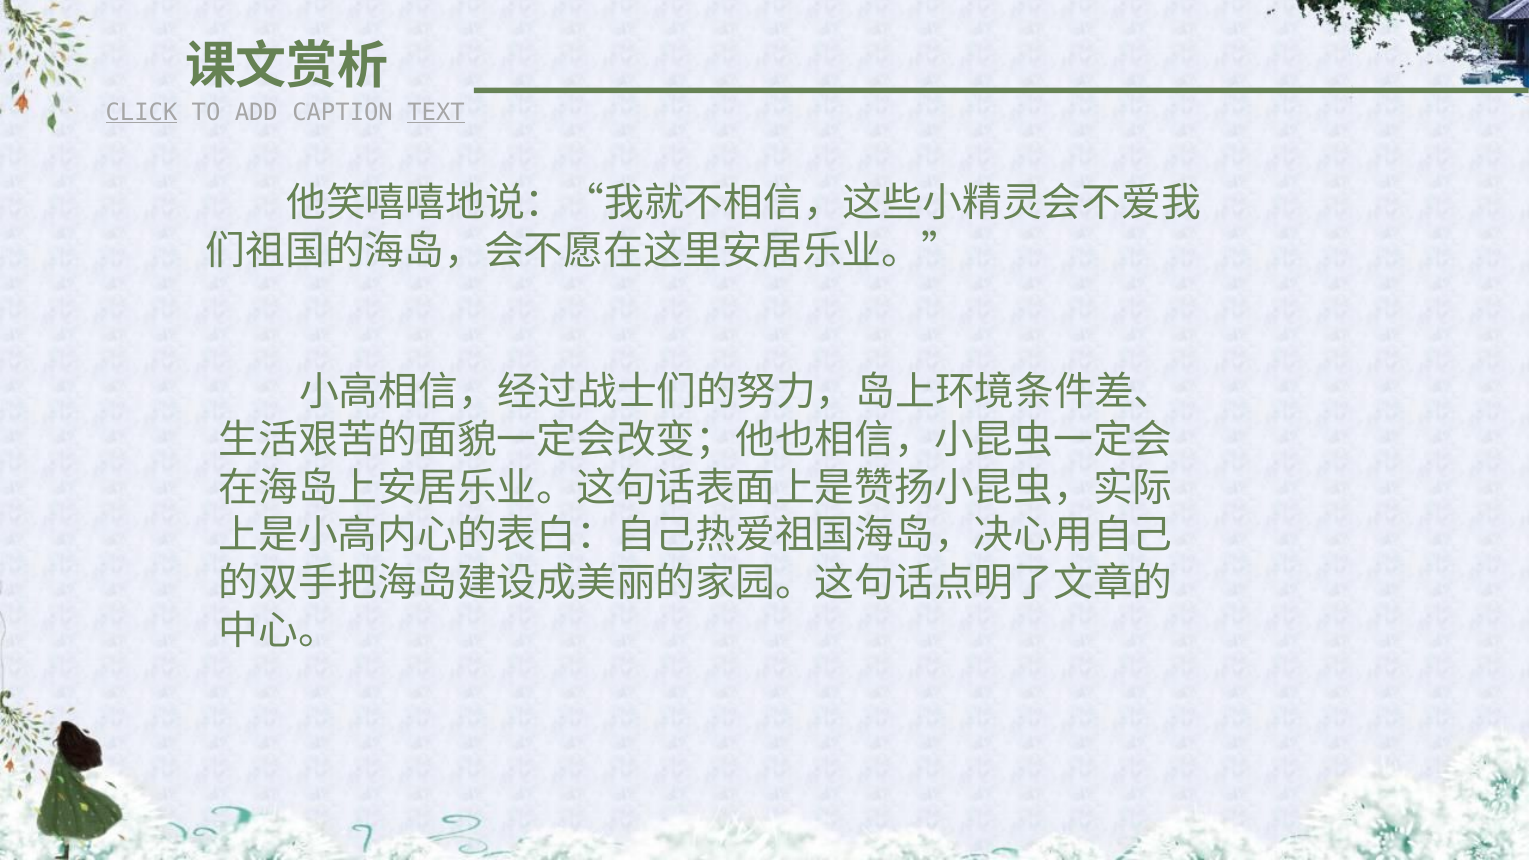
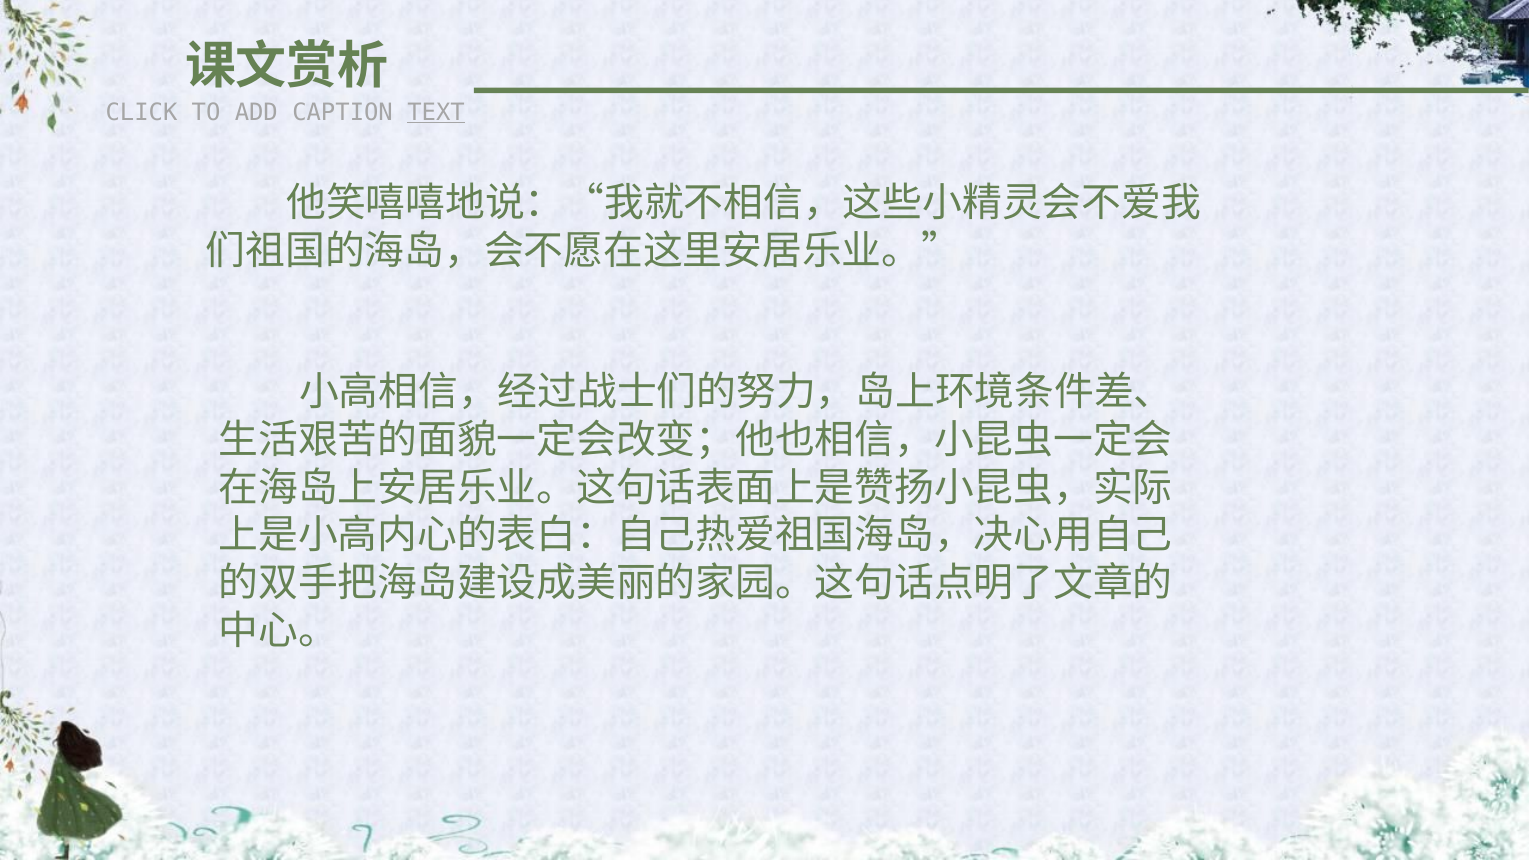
CLICK underline: present -> none (141, 112)
